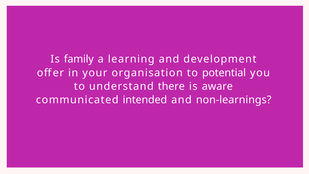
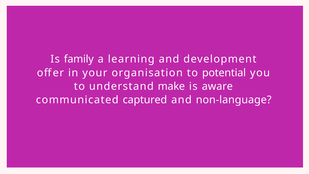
there: there -> make (171, 86)
intended: intended -> captured (145, 100)
non-learnings: non-learnings -> non-language (234, 100)
